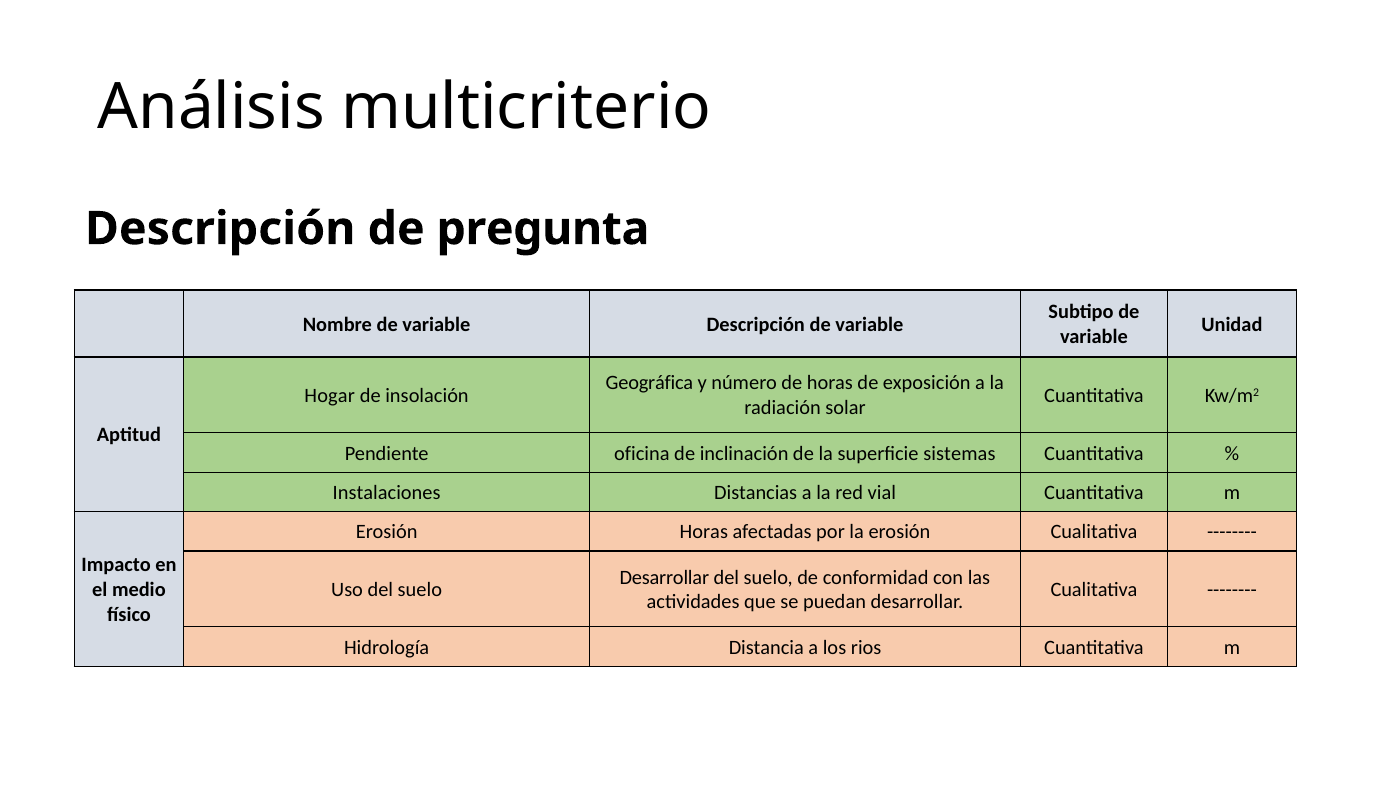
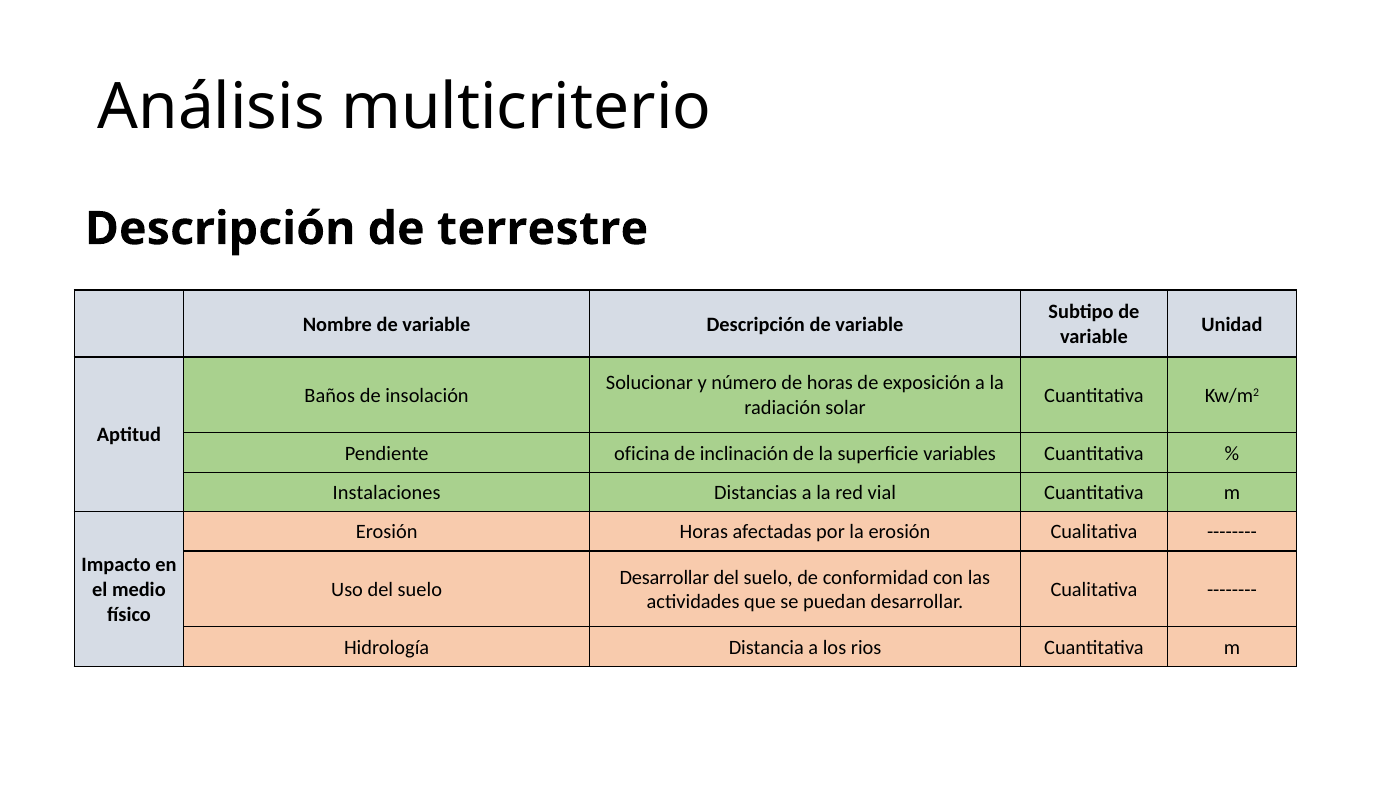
pregunta: pregunta -> terrestre (543, 229)
Geográfica: Geográfica -> Solucionar (649, 383)
Hogar: Hogar -> Baños (330, 396)
sistemas: sistemas -> variables (960, 453)
